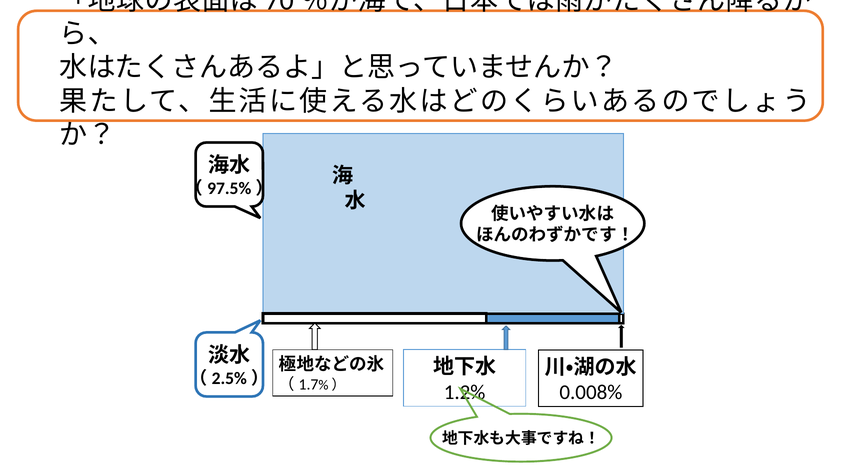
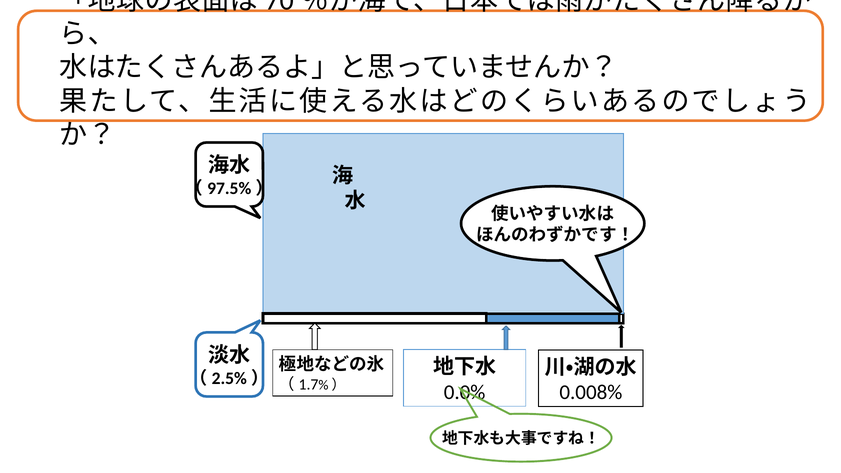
1.2%: 1.2% -> 0.0% (465, 392)
